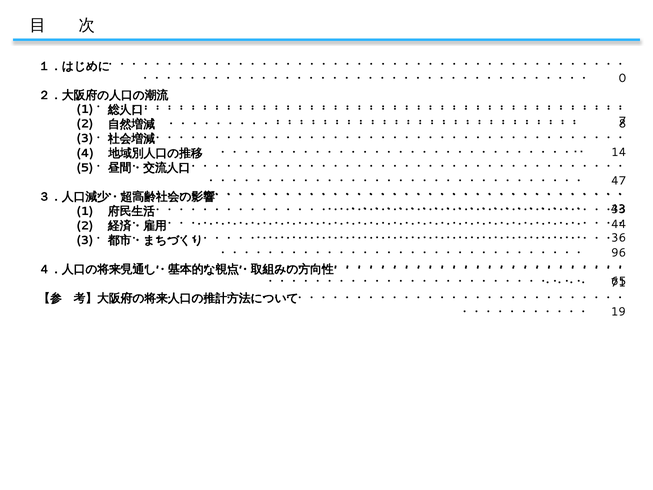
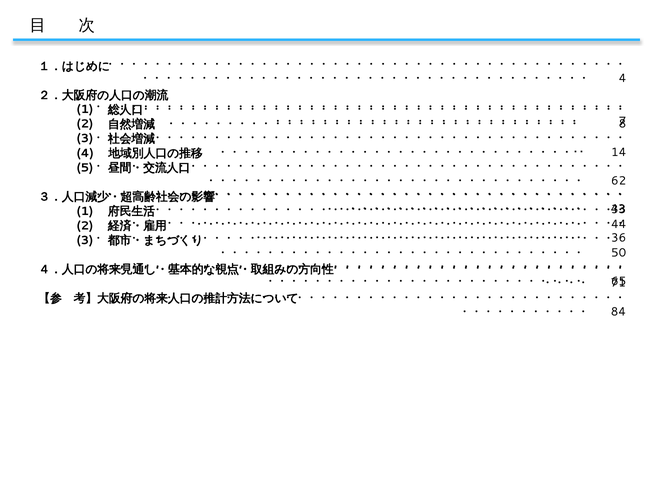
0: 0 -> 4 (622, 79)
47: 47 -> 62 (619, 181)
96: 96 -> 50 (619, 252)
19: 19 -> 84 (618, 312)
